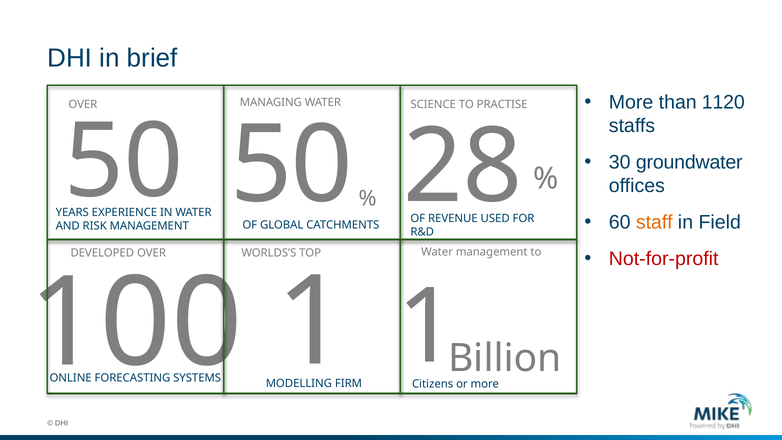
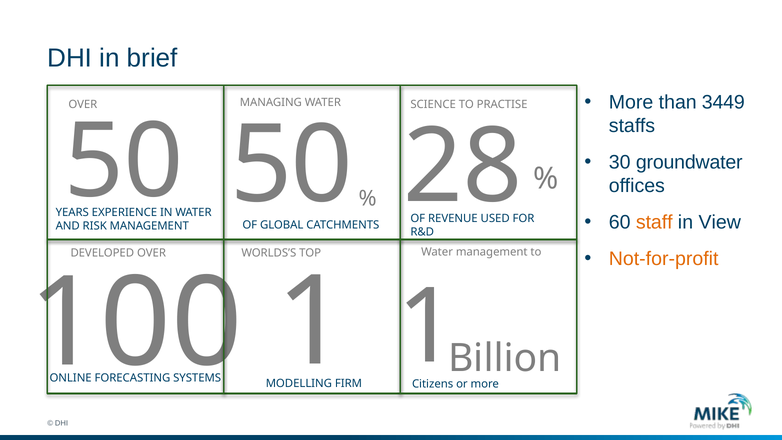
1120: 1120 -> 3449 (723, 102)
Field: Field -> View (720, 222)
Not-for-profit colour: red -> orange (664, 259)
